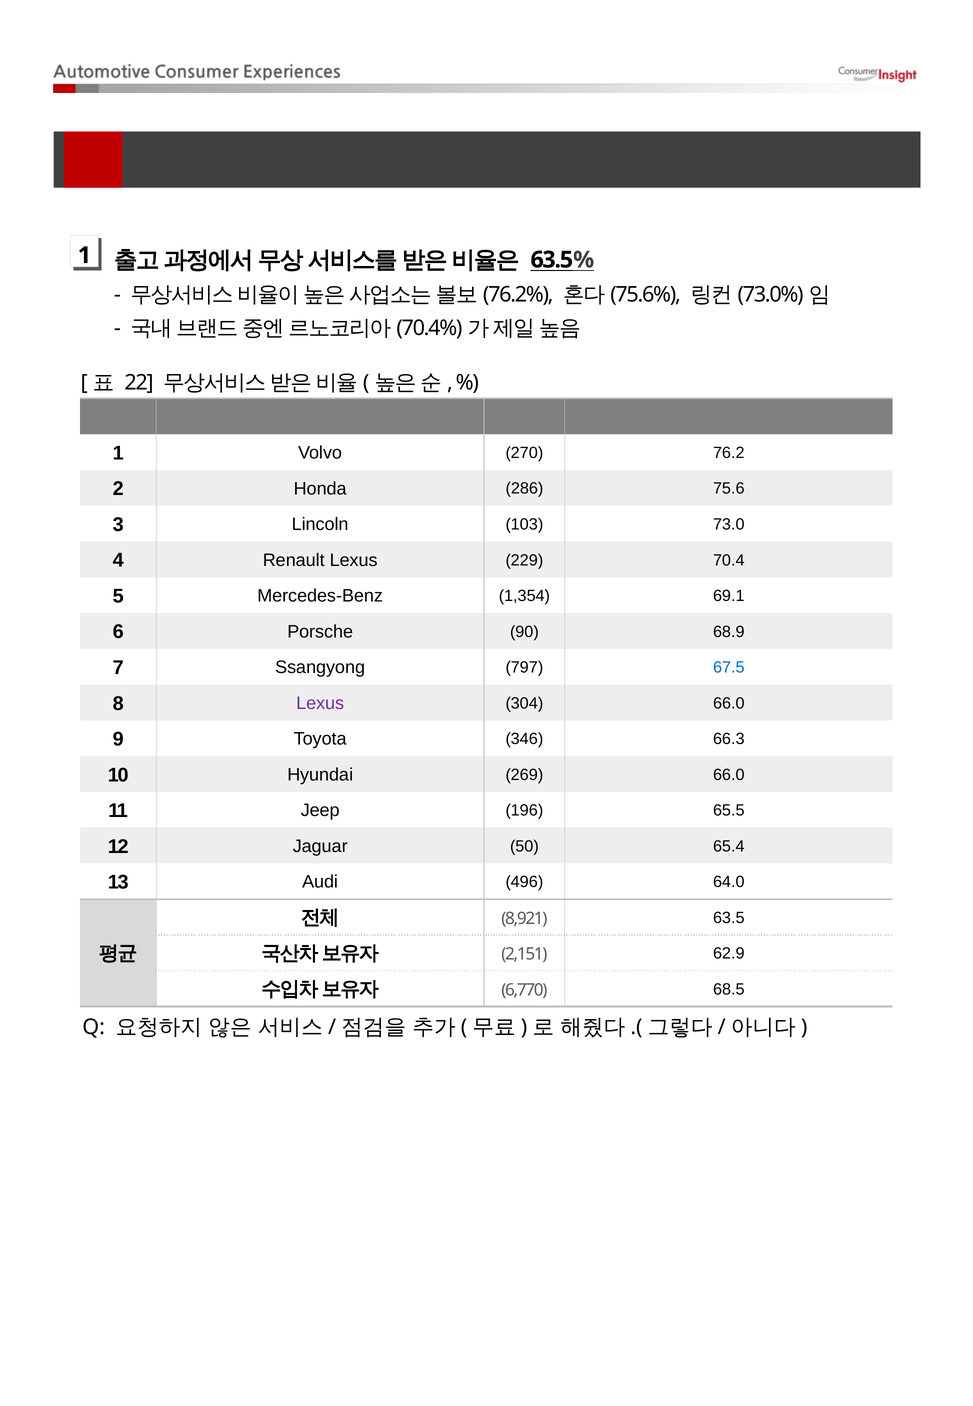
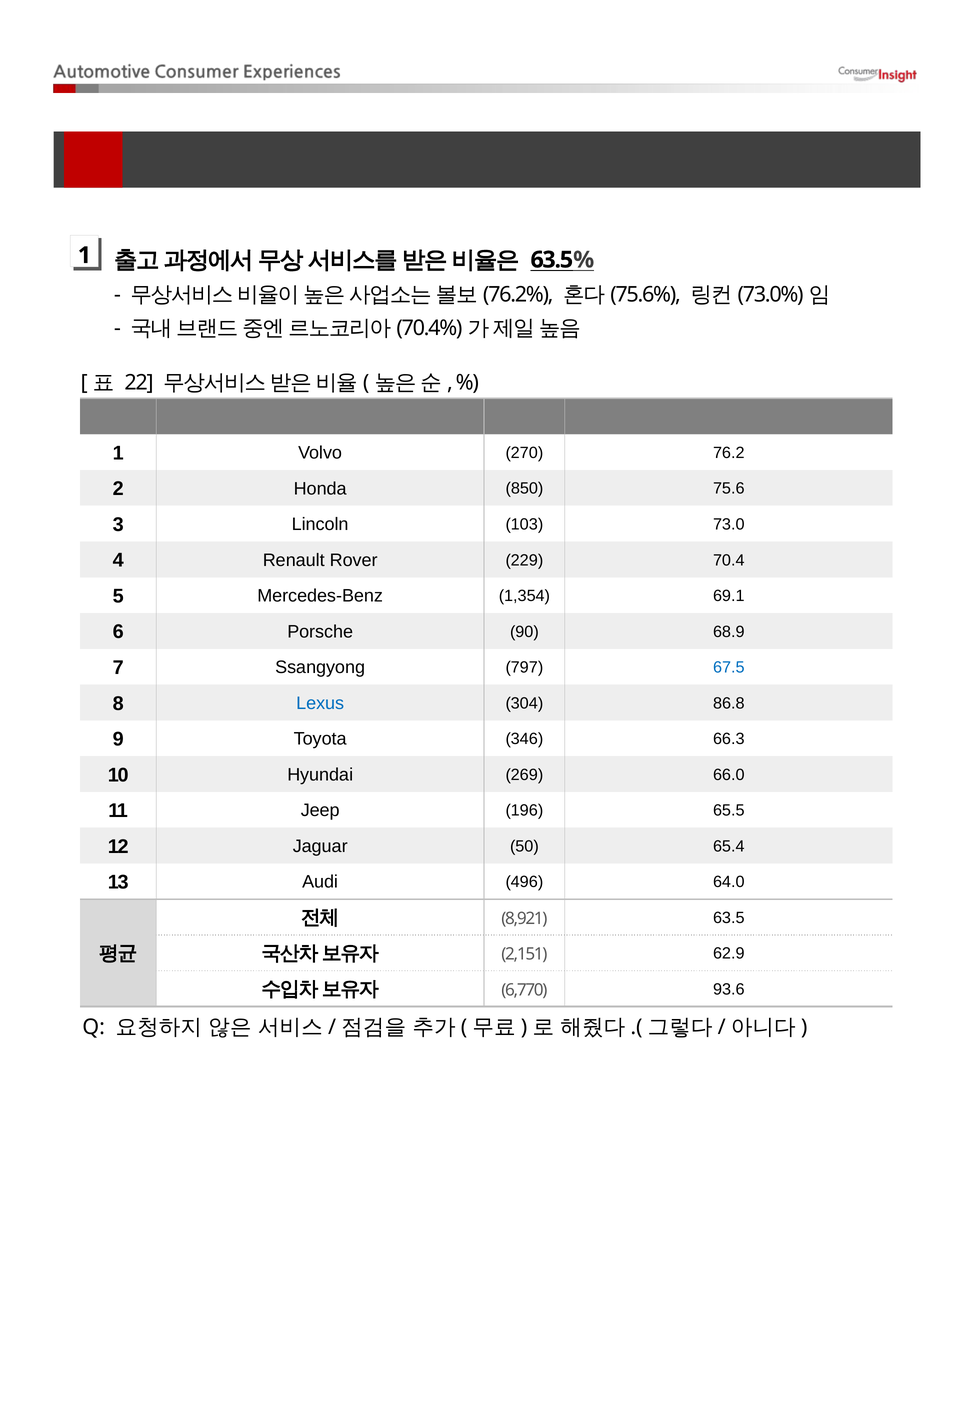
286: 286 -> 850 (524, 488)
Renault Lexus: Lexus -> Rover (354, 560)
Lexus colour: purple -> blue (320, 703)
304 66.0: 66.0 -> 86.8 (729, 703)
68.5: 68.5 -> 93.6 (729, 989)
